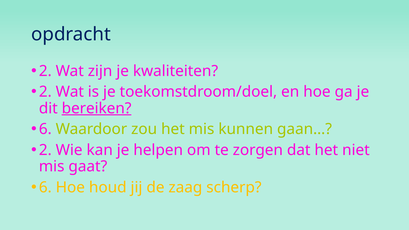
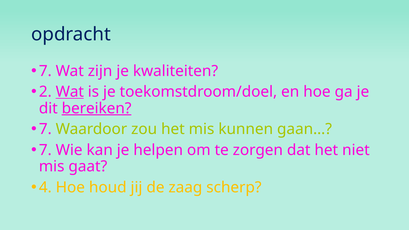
2: 2 -> 7 (45, 71)
Wat underline: none -> present (70, 92)
6: 6 -> 7 (45, 129)
2: 2 -> 7 (45, 150)
6: 6 -> 4 (45, 187)
